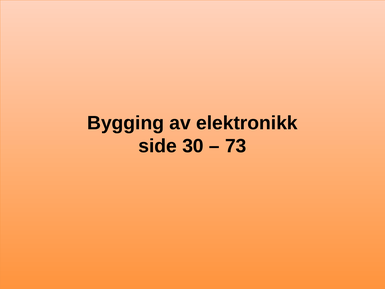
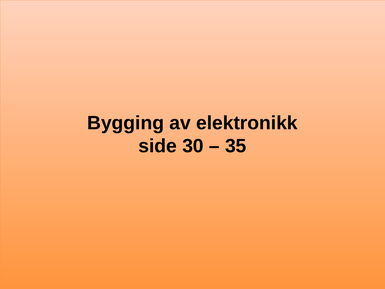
73: 73 -> 35 (236, 146)
